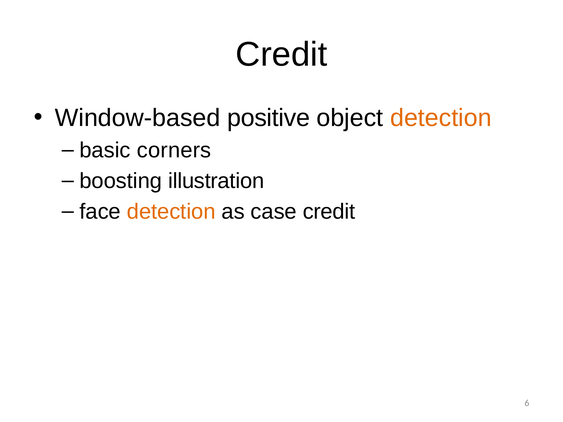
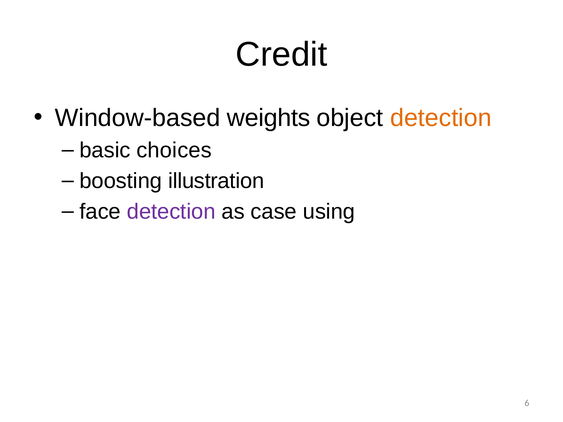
positive: positive -> weights (269, 118)
corners: corners -> choices (174, 150)
detection colour: orange -> purple (171, 212)
case credit: credit -> using (329, 212)
